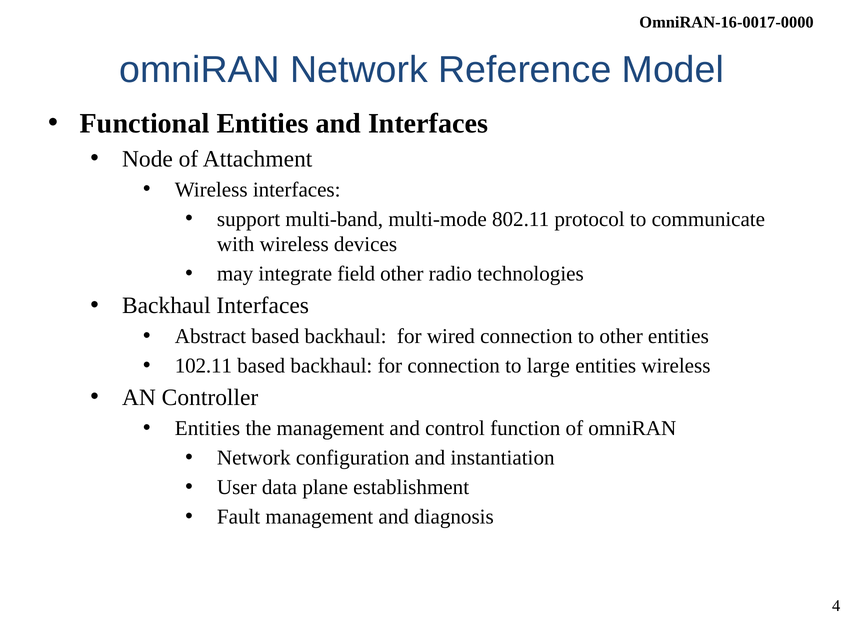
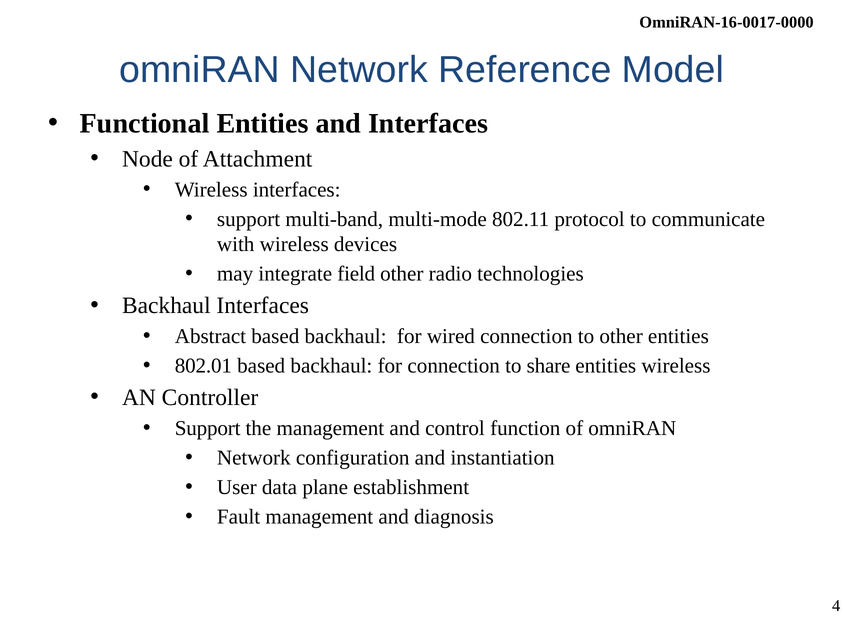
102.11: 102.11 -> 802.01 (203, 366)
large: large -> share (549, 366)
Entities: Entities -> Support (208, 428)
